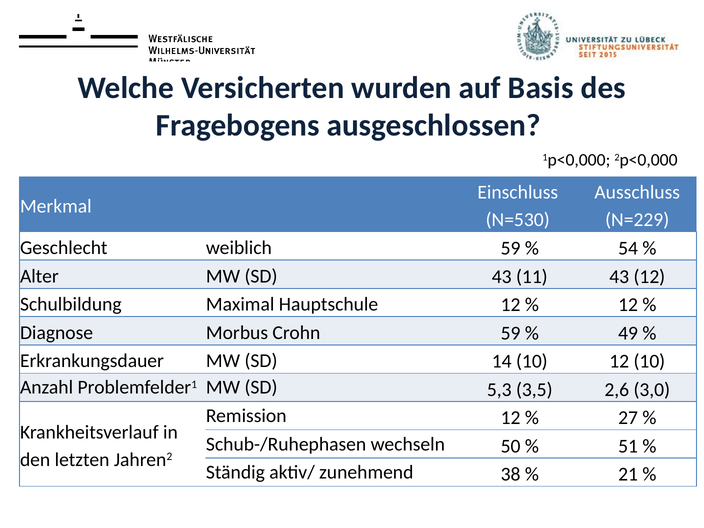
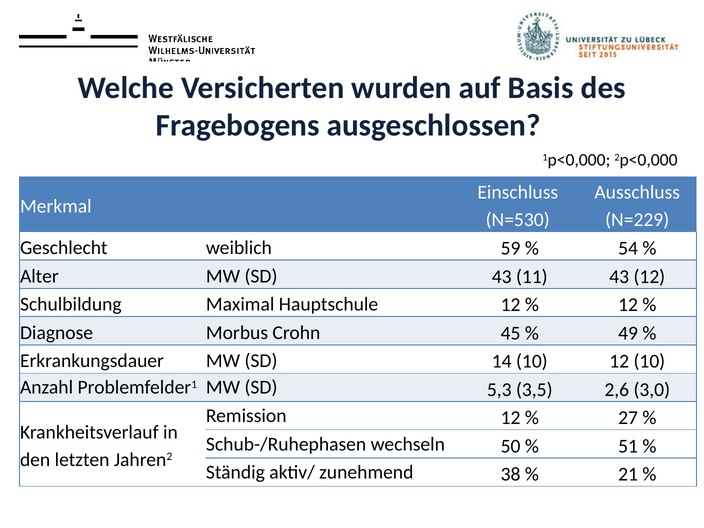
Crohn 59: 59 -> 45 (511, 333)
